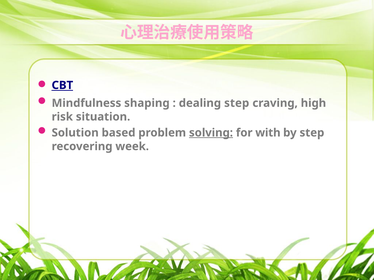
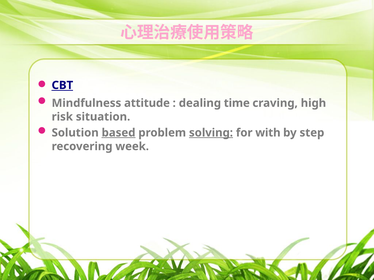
shaping: shaping -> attitude (147, 103)
dealing step: step -> time (237, 103)
based underline: none -> present (119, 133)
